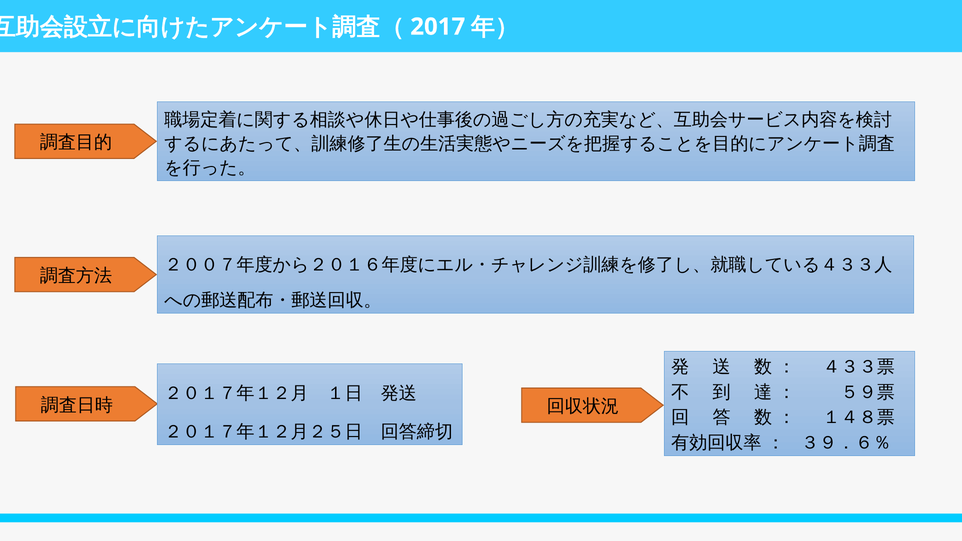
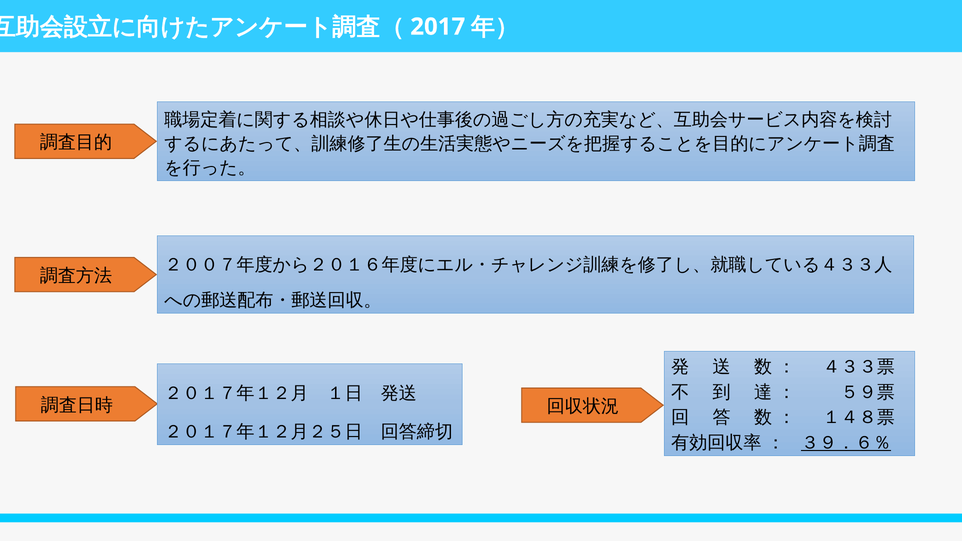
３９．６％ underline: none -> present (846, 443)
